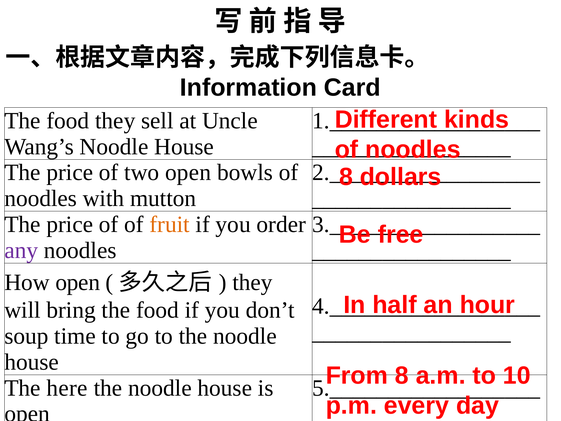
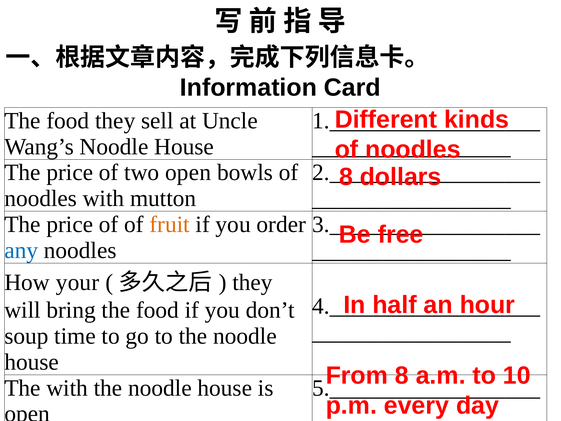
any colour: purple -> blue (21, 250)
How open: open -> your (78, 282)
The here: here -> with (67, 388)
